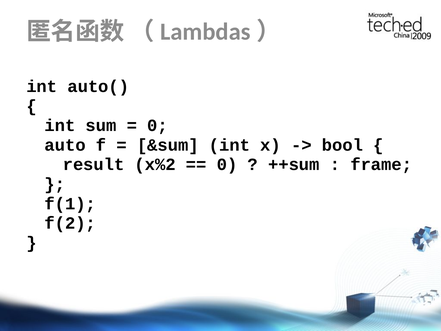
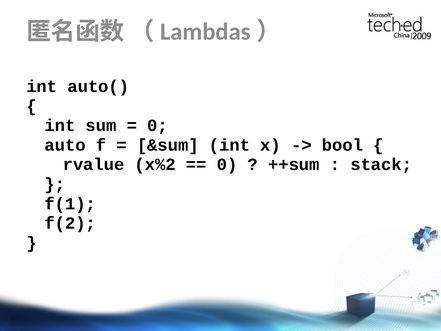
result: result -> rvalue (94, 165)
frame: frame -> stack (381, 165)
